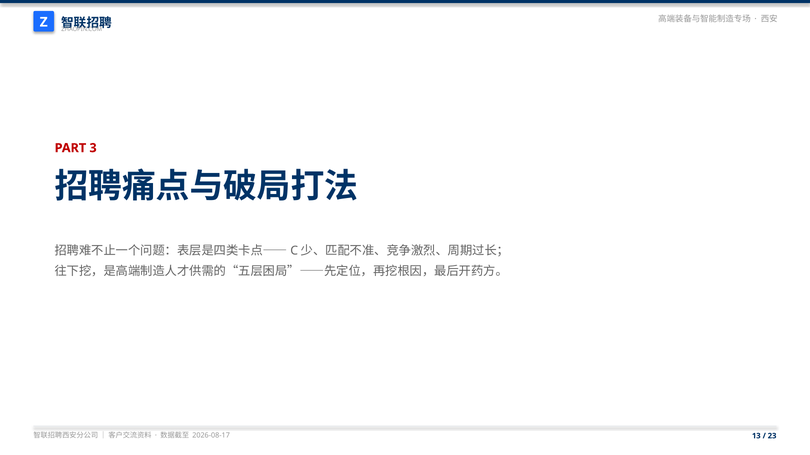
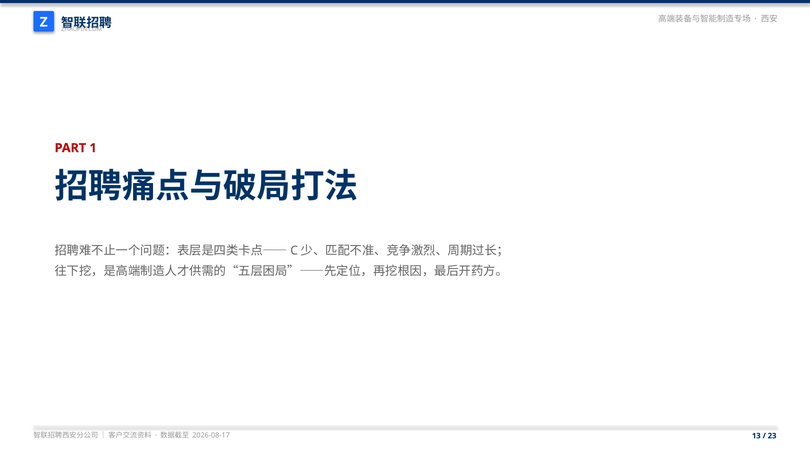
3: 3 -> 1 (93, 148)
